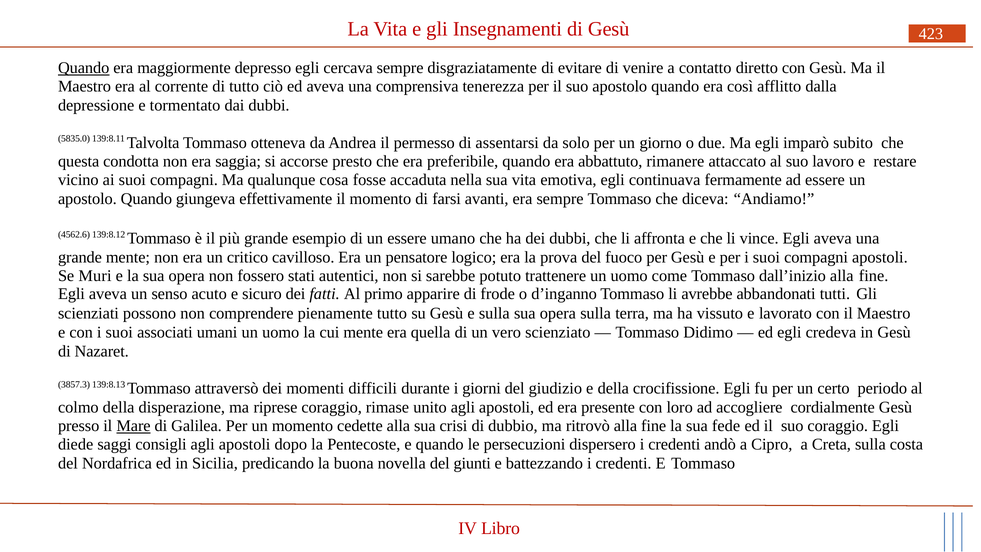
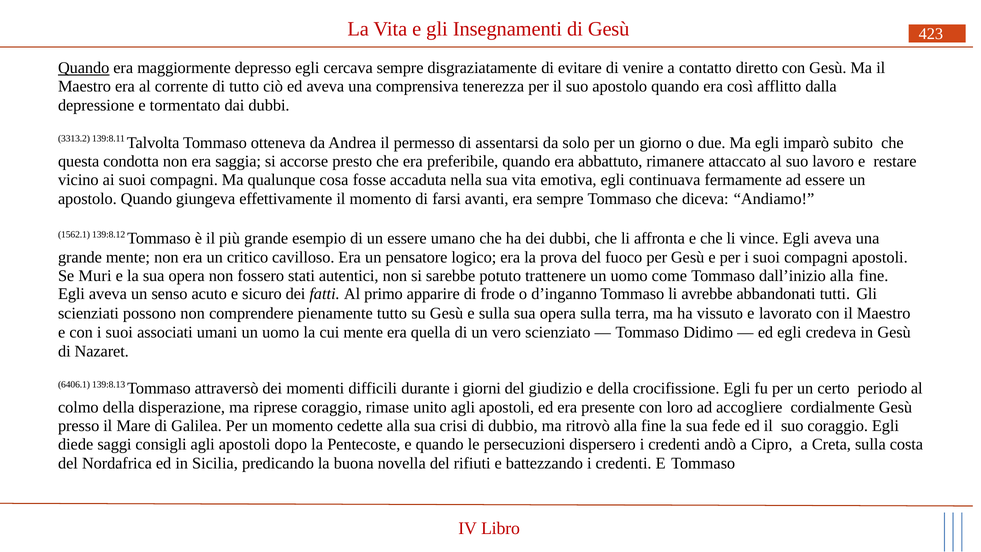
5835.0: 5835.0 -> 3313.2 (74, 139)
4562.6: 4562.6 -> 1562.1 (74, 235)
3857.3: 3857.3 -> 6406.1 (74, 385)
Mare underline: present -> none (134, 426)
giunti: giunti -> rifiuti (472, 464)
